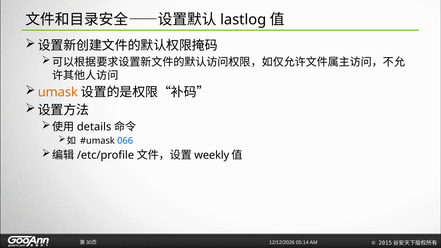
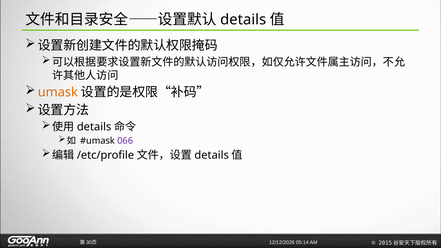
lastlog: lastlog -> details (243, 20)
066 colour: blue -> purple (125, 141)
weekly: weekly -> details (212, 155)
